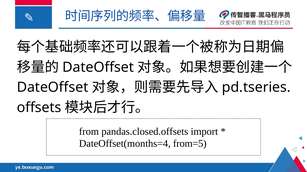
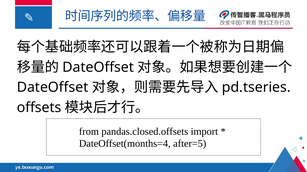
from=5: from=5 -> after=5 (190, 144)
